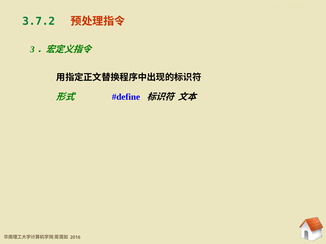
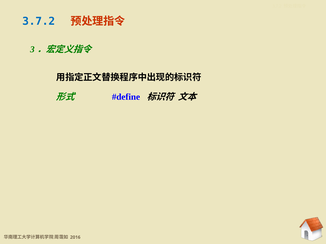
3.7.2 colour: green -> blue (39, 21)
